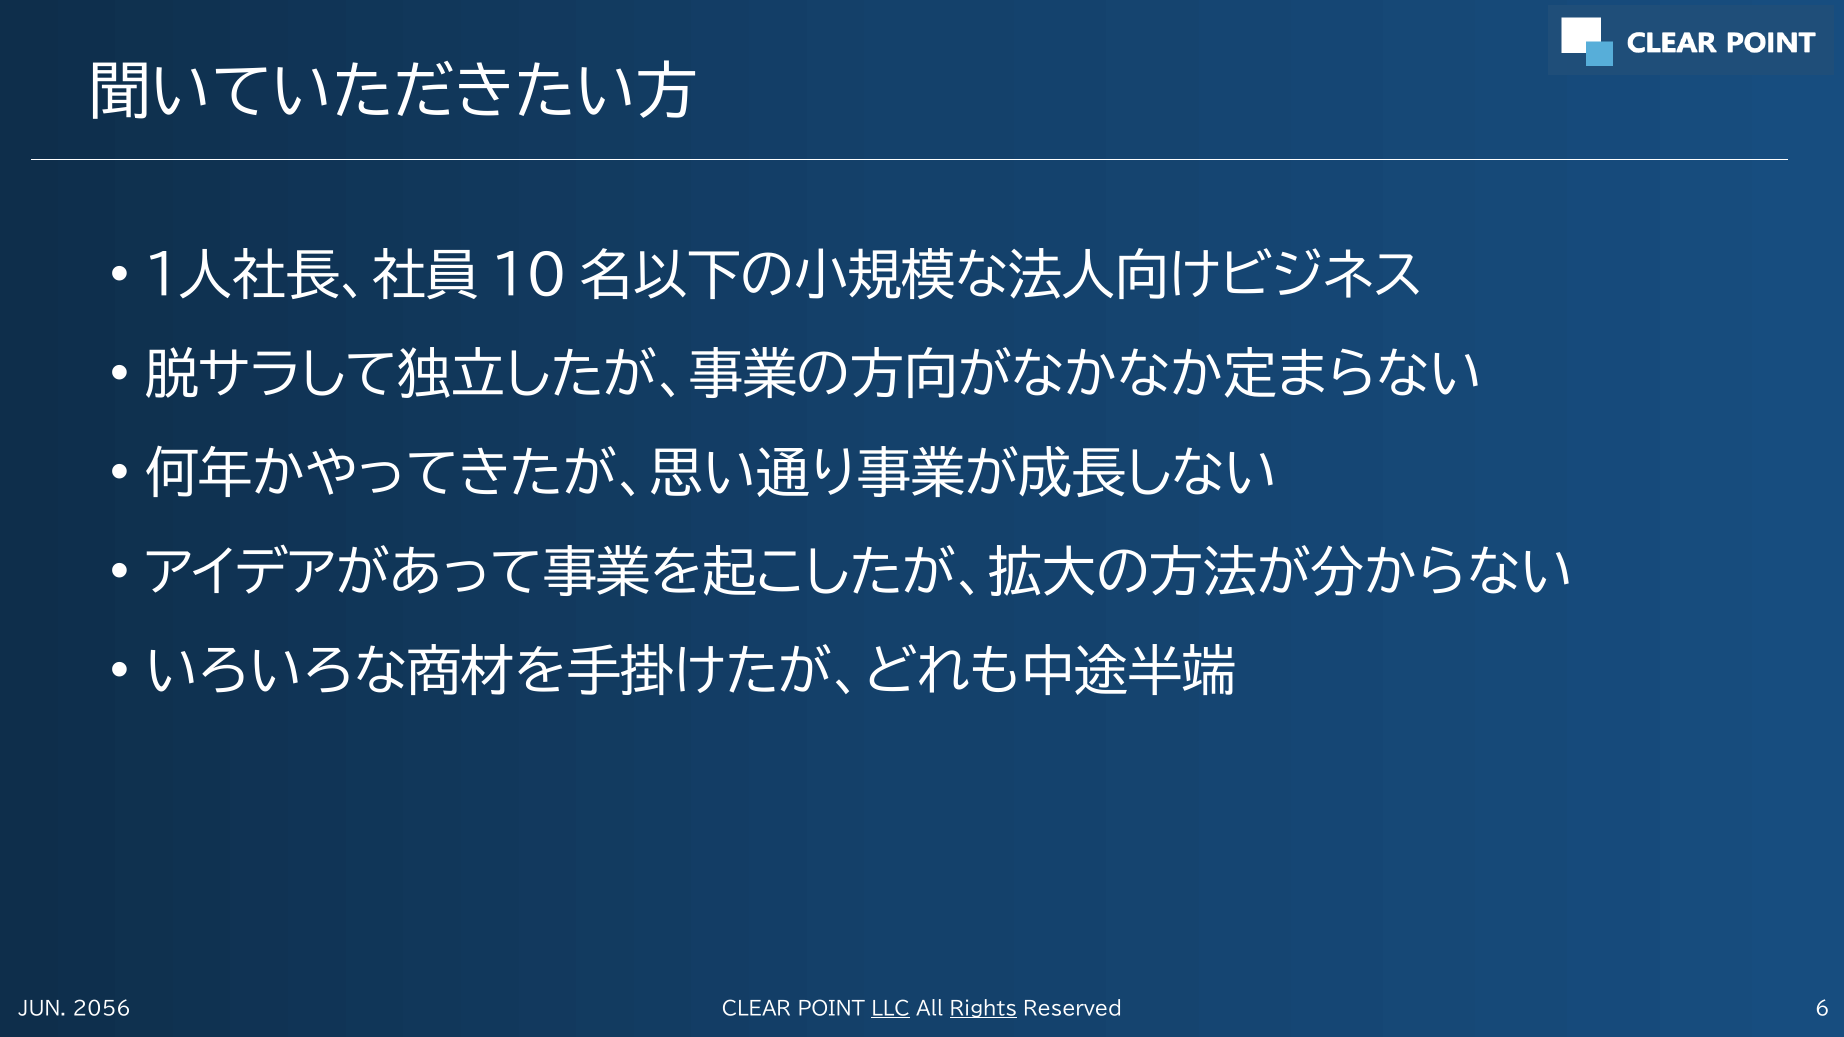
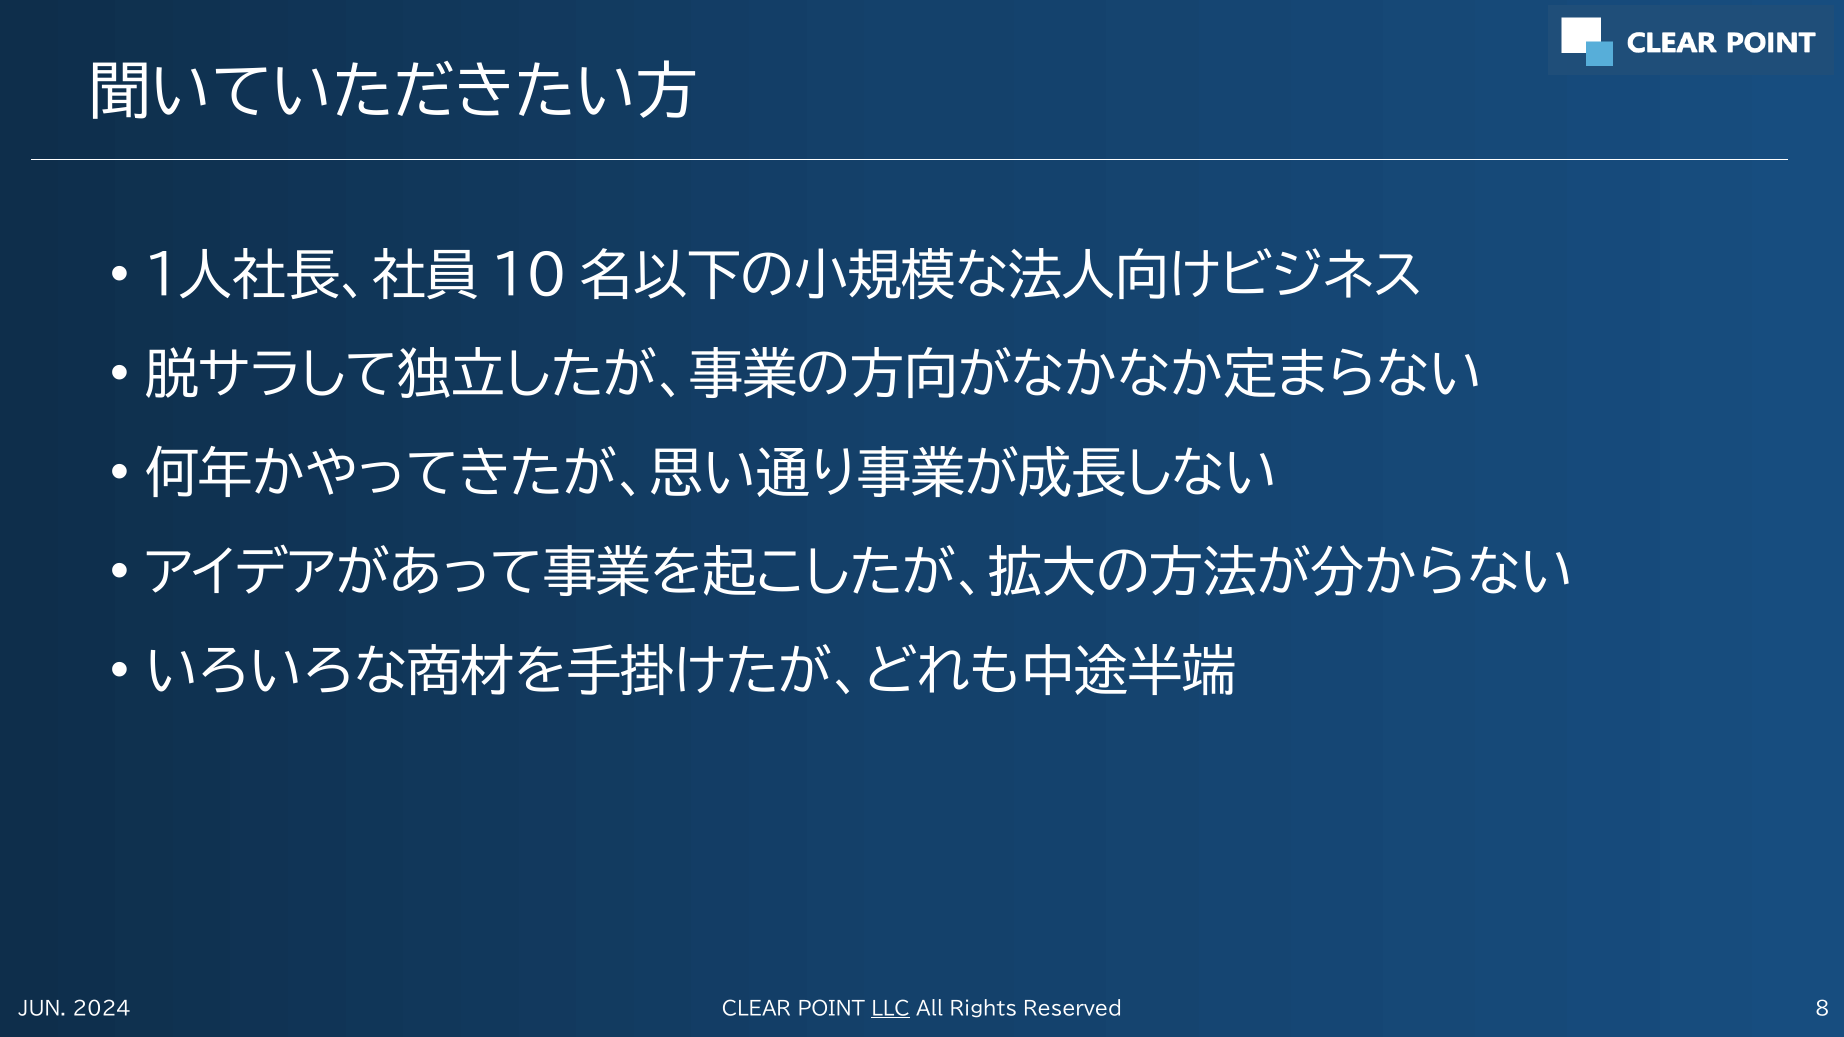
2056: 2056 -> 2024 (102, 1009)
Rights underline: present -> none (983, 1009)
6: 6 -> 8 (1822, 1009)
